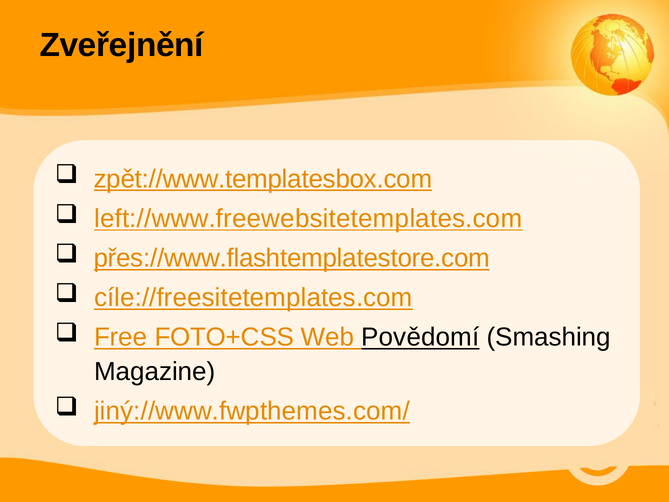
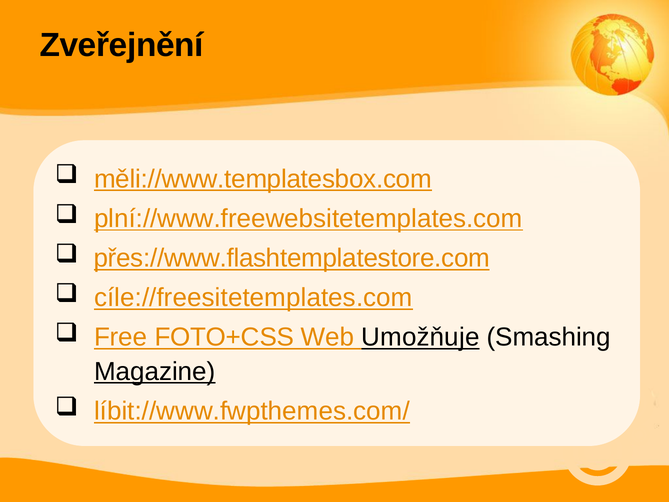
zpět://www.templatesbox.com: zpět://www.templatesbox.com -> měli://www.templatesbox.com (263, 179)
left://www.freewebsitetemplates.com: left://www.freewebsitetemplates.com -> plní://www.freewebsitetemplates.com (308, 219)
Povědomí: Povědomí -> Umožňuje (420, 337)
Magazine underline: none -> present (155, 372)
jiný://www.fwpthemes.com/: jiný://www.fwpthemes.com/ -> líbit://www.fwpthemes.com/ (252, 411)
